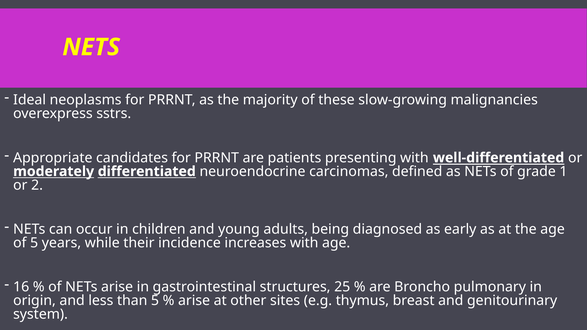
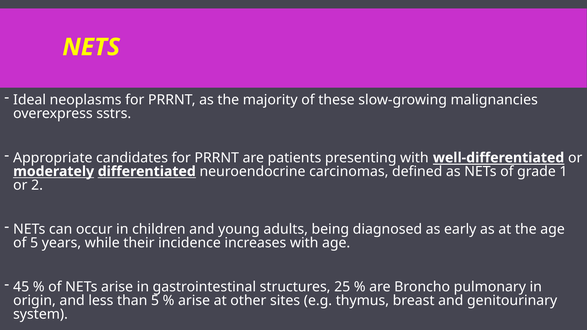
16: 16 -> 45 (21, 287)
